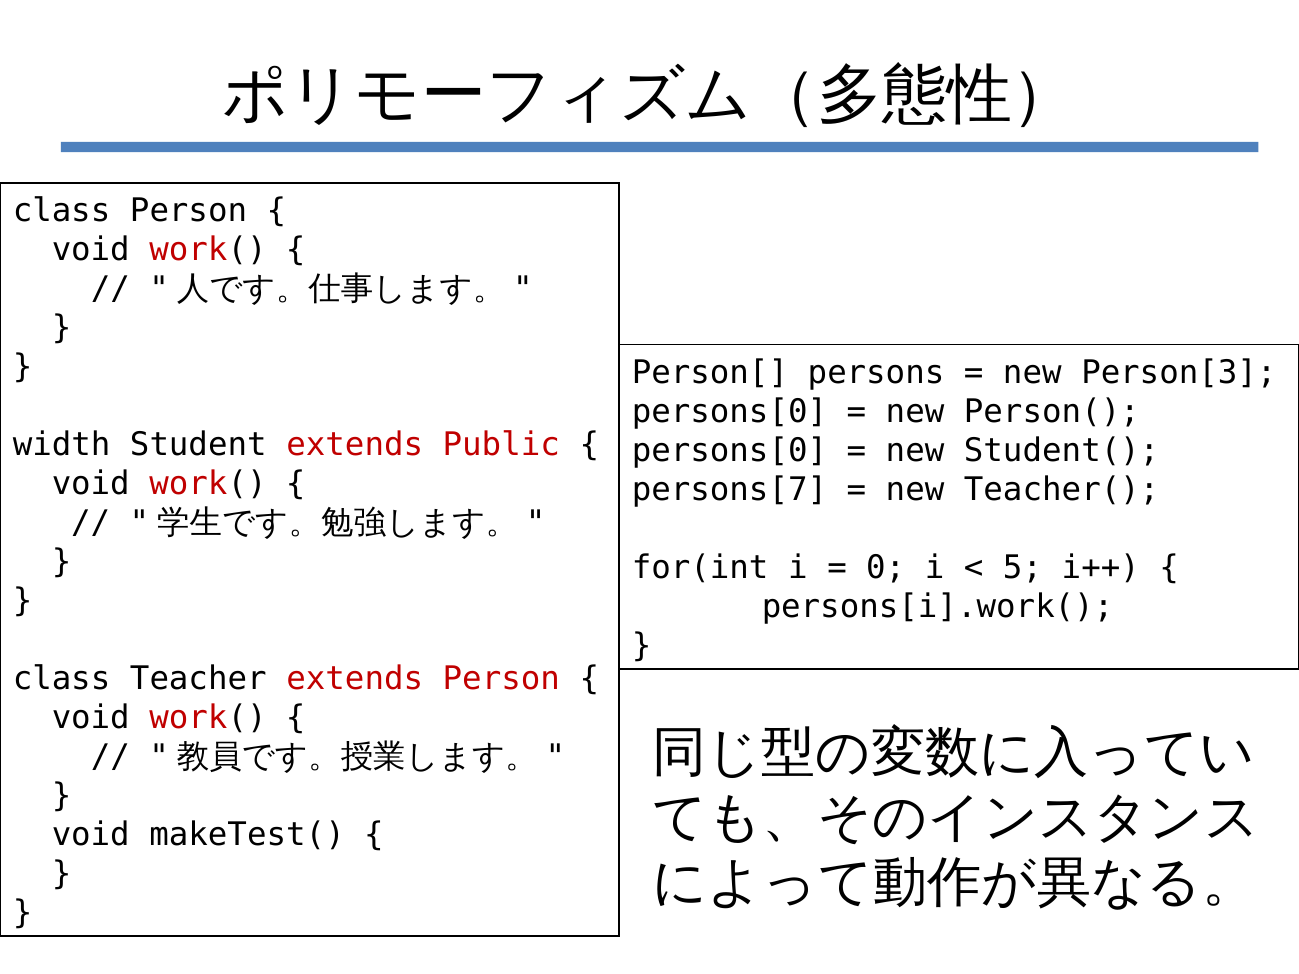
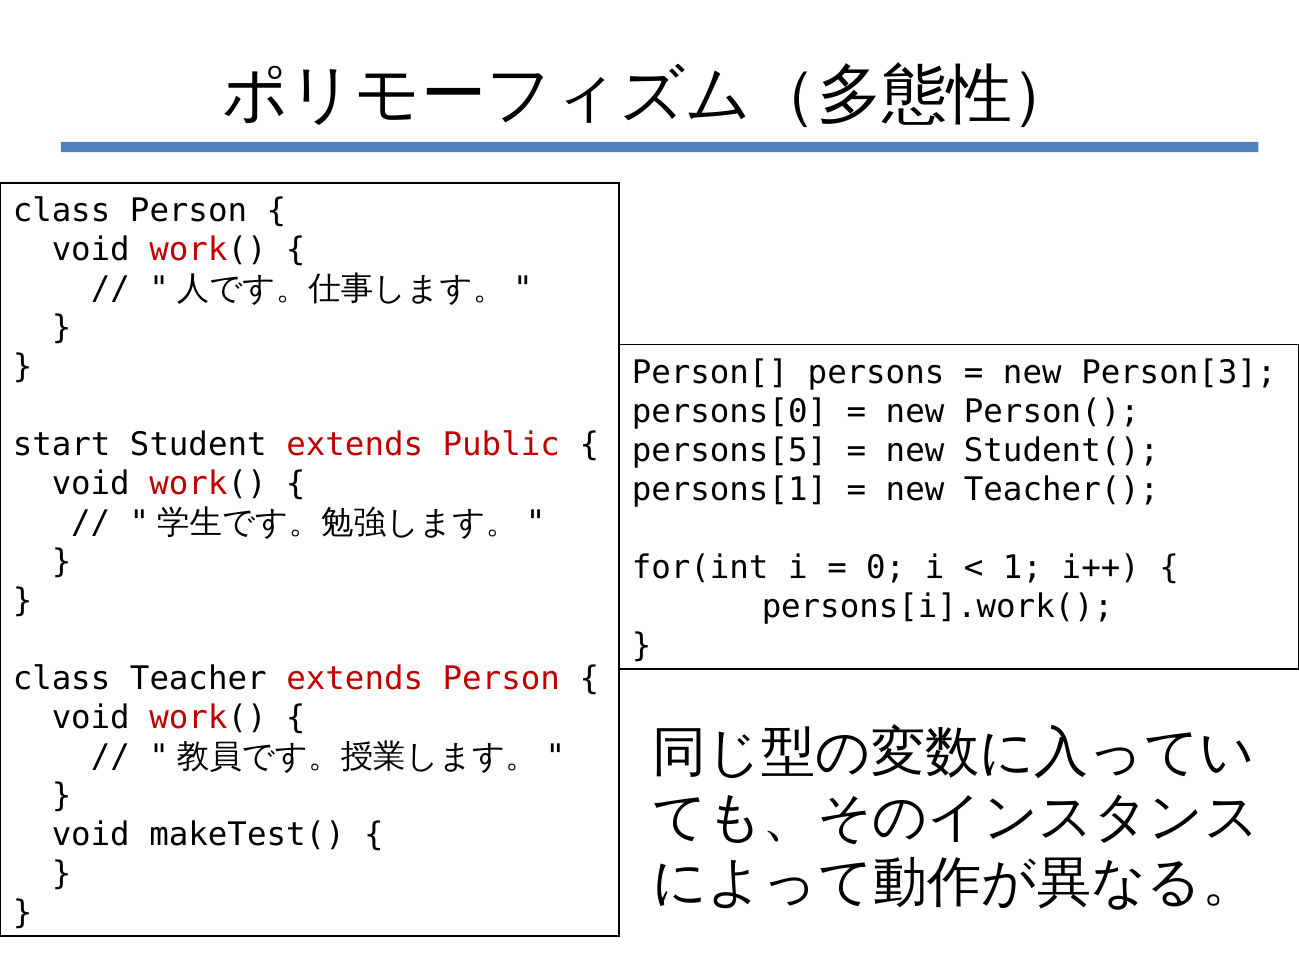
width: width -> start (62, 445)
persons[0: persons[0 -> persons[5 (729, 451)
persons[7: persons[7 -> persons[1 (729, 490)
5: 5 -> 1 (1023, 568)
